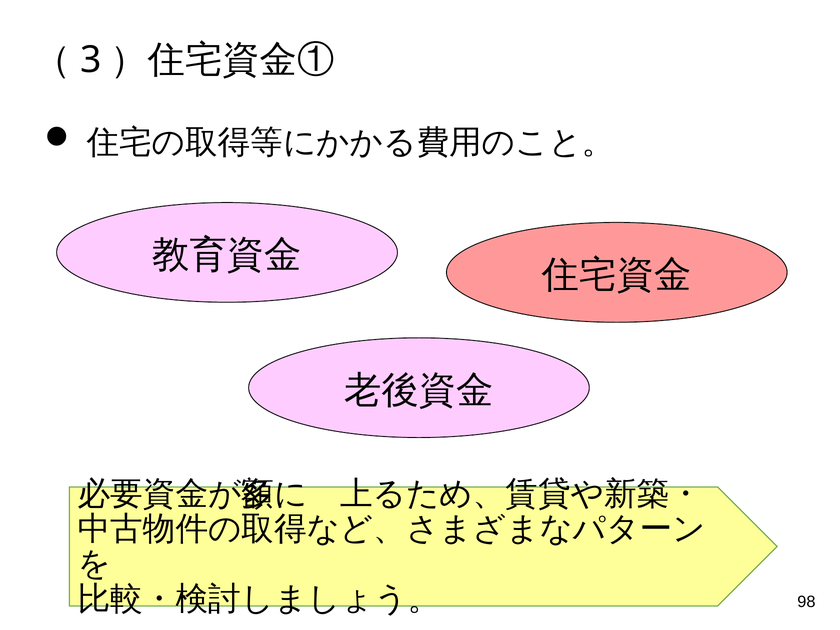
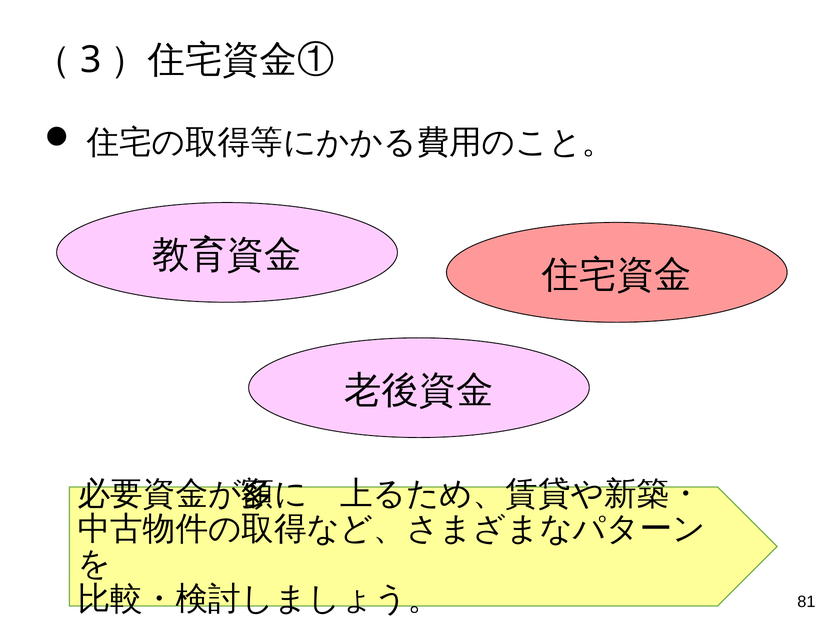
98: 98 -> 81 (806, 602)
